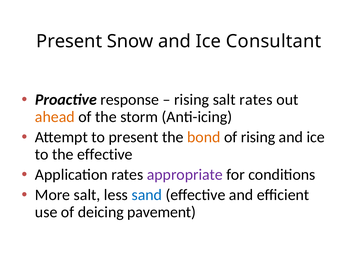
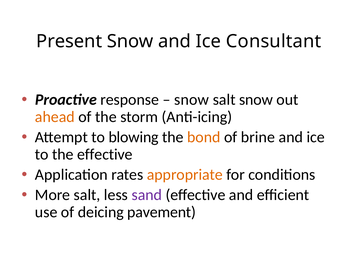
rising: rising -> snow (192, 100)
salt rates: rates -> snow (256, 100)
to present: present -> blowing (134, 137)
of rising: rising -> brine (258, 137)
appropriate colour: purple -> orange (185, 174)
sand colour: blue -> purple (147, 195)
